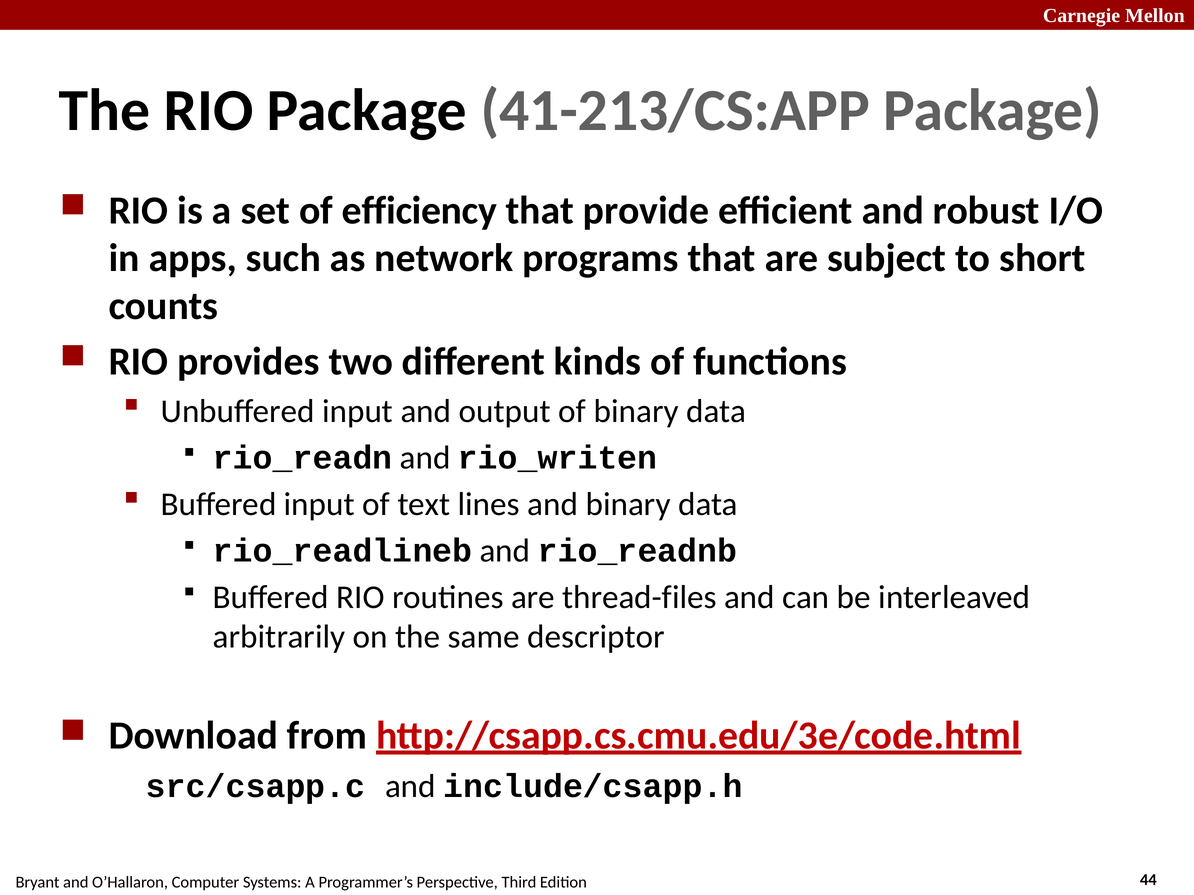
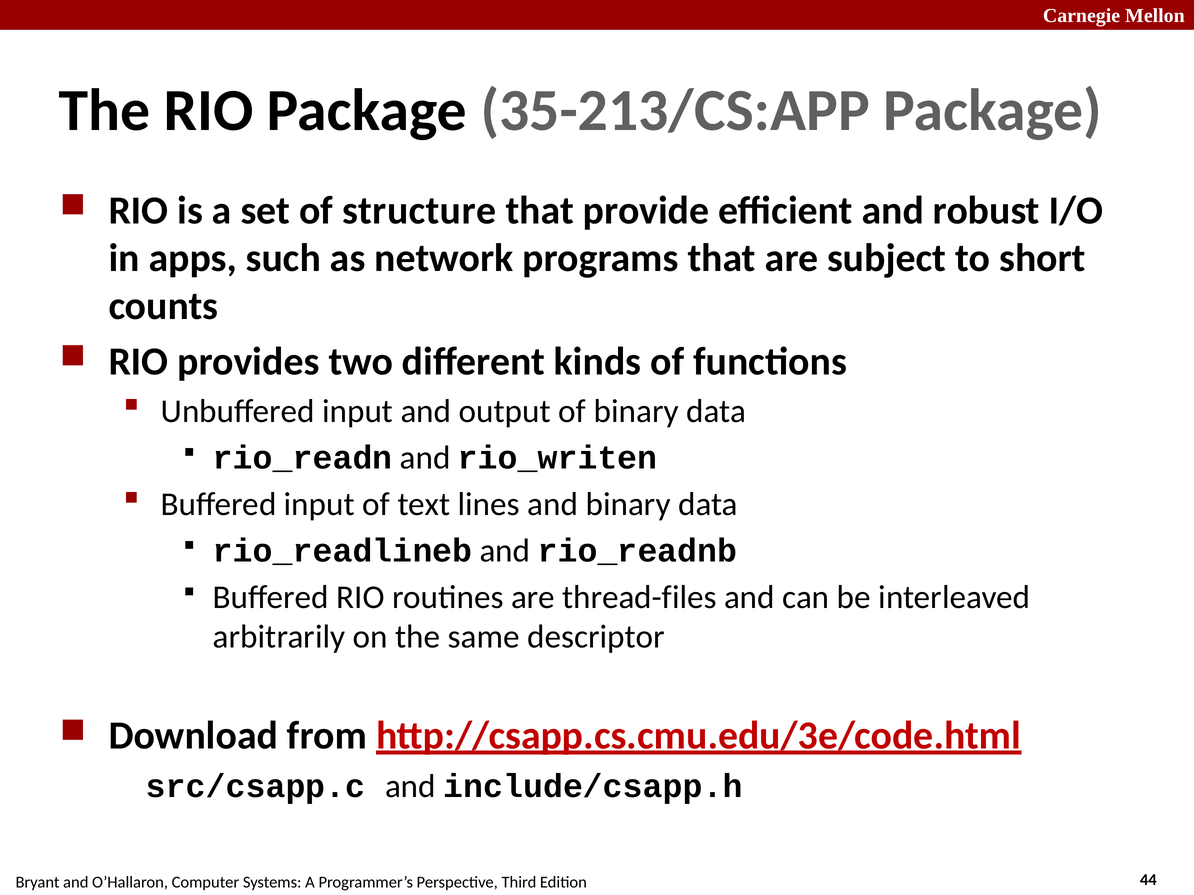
41-213/CS:APP: 41-213/CS:APP -> 35-213/CS:APP (675, 111)
efficiency: efficiency -> structure (419, 211)
